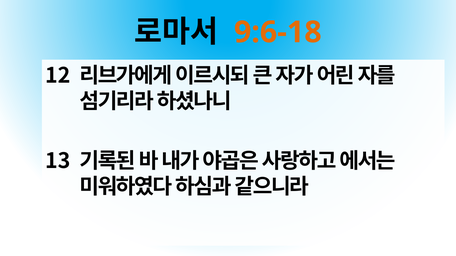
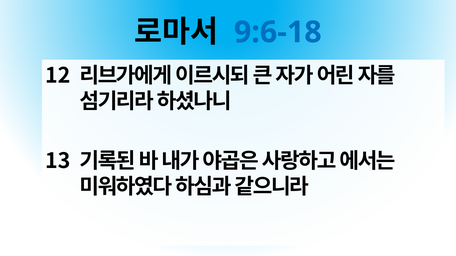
9:6-18 colour: orange -> blue (278, 32)
